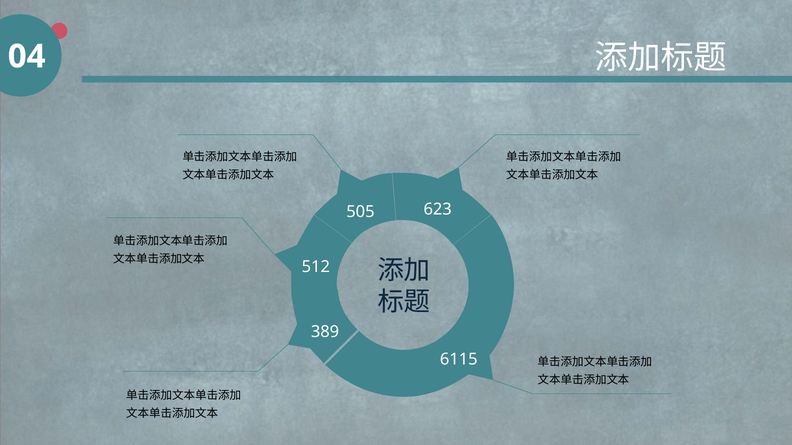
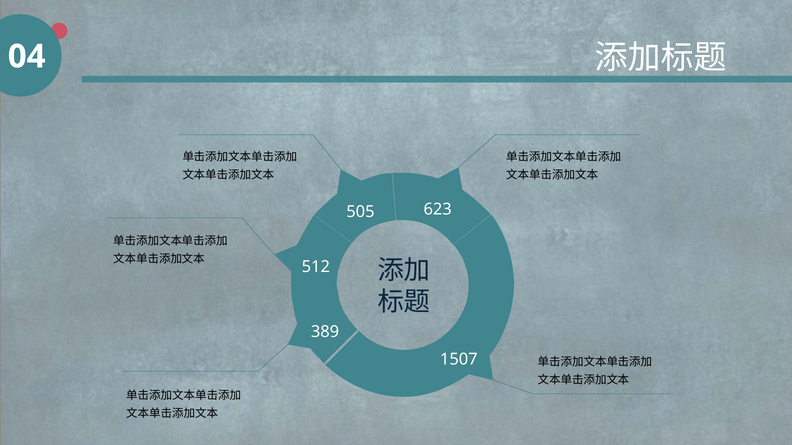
6115: 6115 -> 1507 (459, 360)
